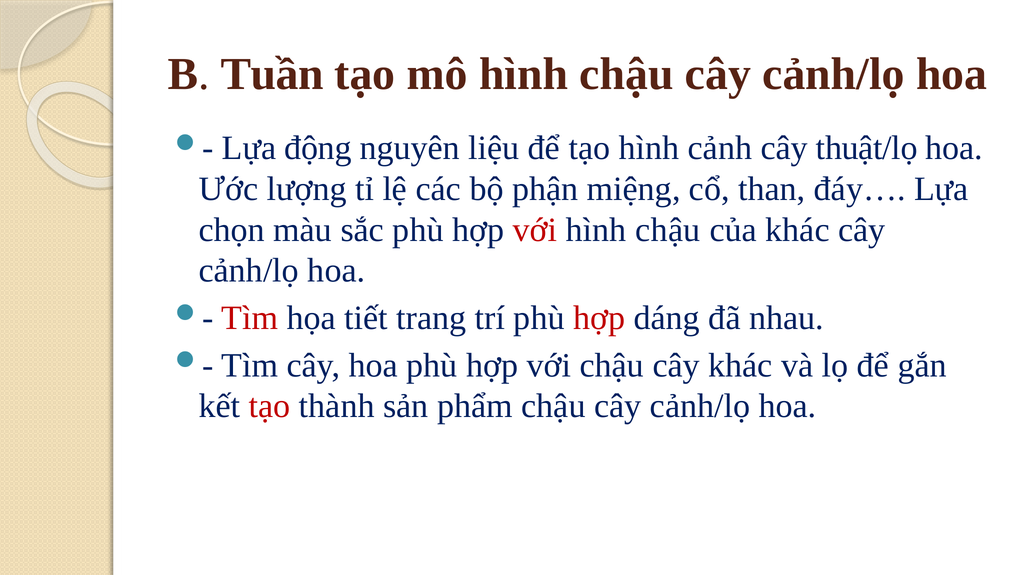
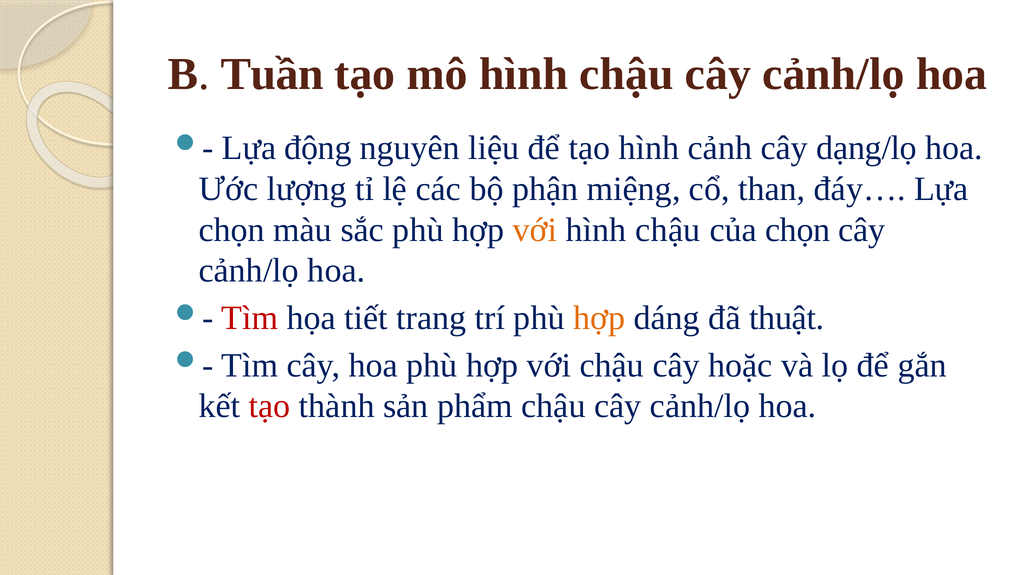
thuật/lọ: thuật/lọ -> dạng/lọ (867, 148)
với colour: red -> orange (535, 230)
của khác: khác -> chọn (798, 230)
hợp colour: red -> orange (599, 318)
nhau: nhau -> thuật (787, 318)
cây khác: khác -> hoặc (740, 365)
